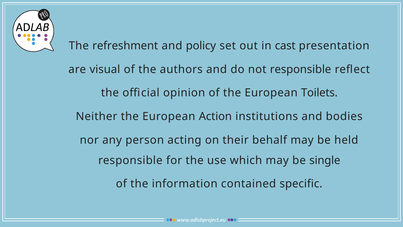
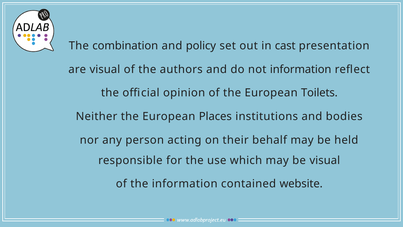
refreshment: refreshment -> combination (125, 46)
not responsible: responsible -> information (301, 69)
Action: Action -> Places (215, 116)
be single: single -> visual (325, 160)
specific: specific -> website (301, 184)
